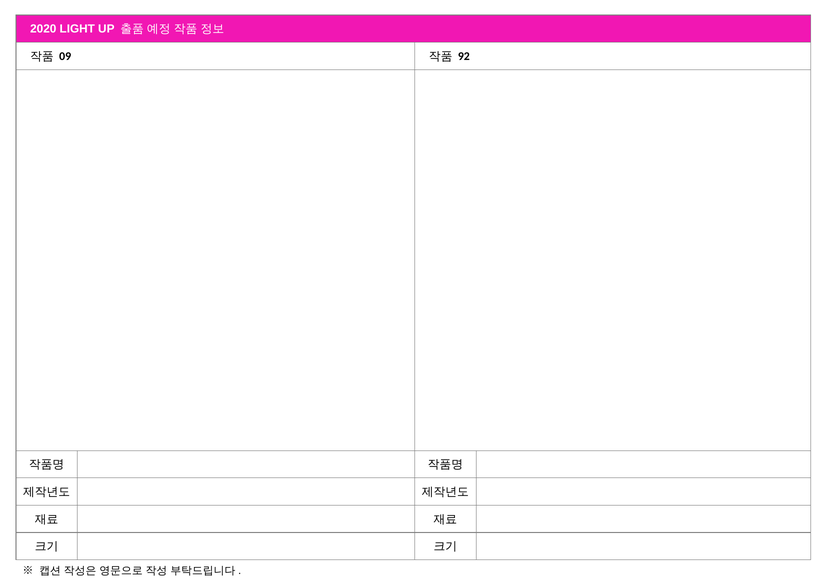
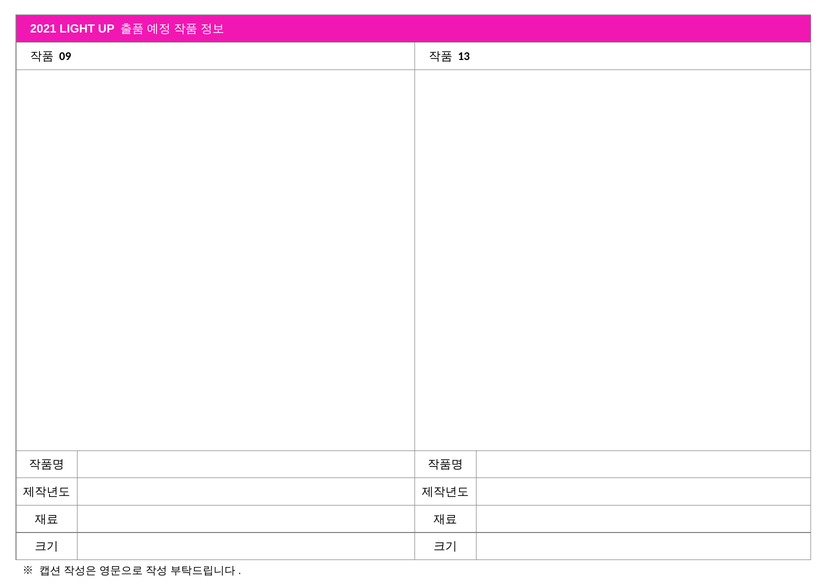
2020: 2020 -> 2021 (43, 29)
92: 92 -> 13 (464, 56)
